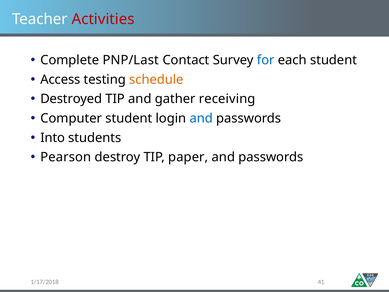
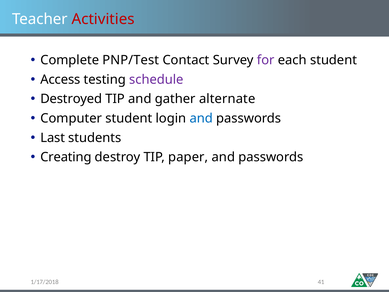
PNP/Last: PNP/Last -> PNP/Test (131, 60)
for colour: blue -> purple (266, 60)
schedule colour: orange -> purple (156, 79)
receiving: receiving -> alternate (227, 99)
Into: Into -> Last (53, 138)
Pearson: Pearson -> Creating (66, 157)
